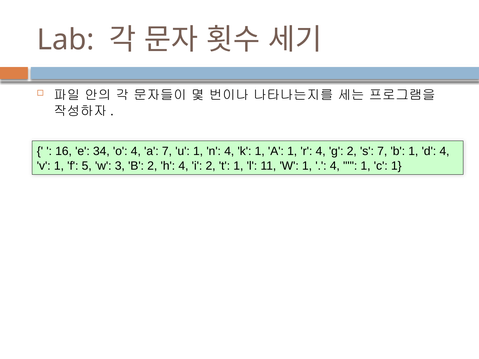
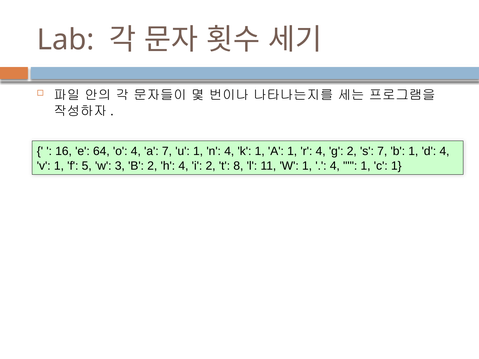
34: 34 -> 64 (101, 151)
t 1: 1 -> 8 (238, 166)
